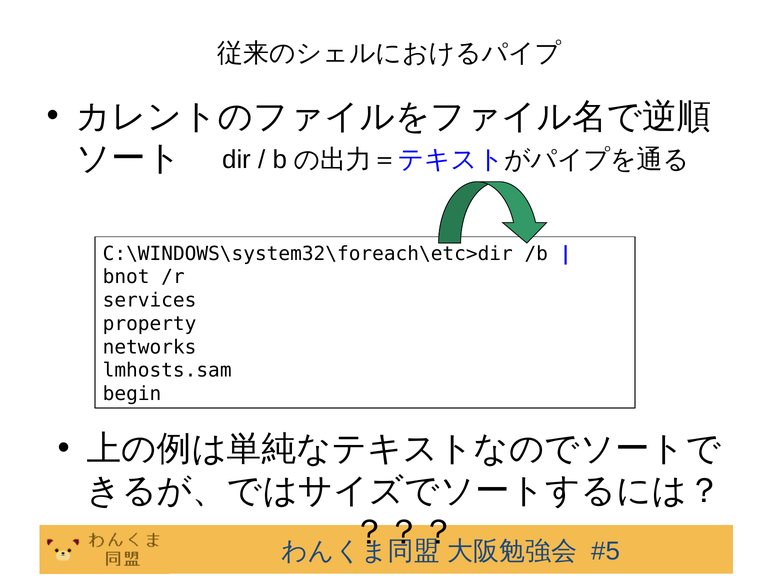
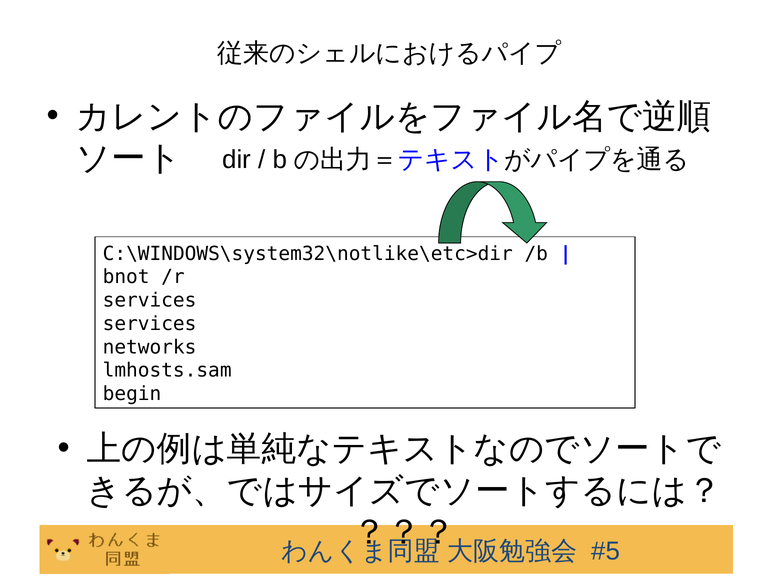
C:\WINDOWS\system32\foreach\etc>dir: C:\WINDOWS\system32\foreach\etc>dir -> C:\WINDOWS\system32\notlike\etc>dir (308, 254)
property: property -> services (150, 324)
